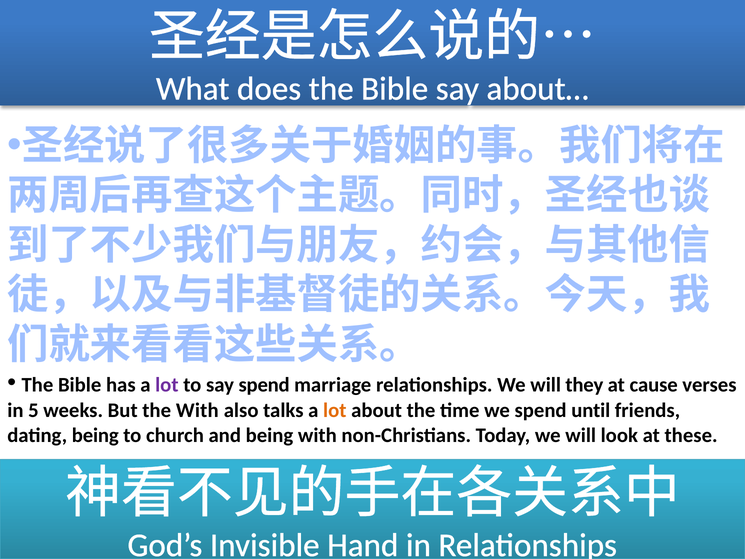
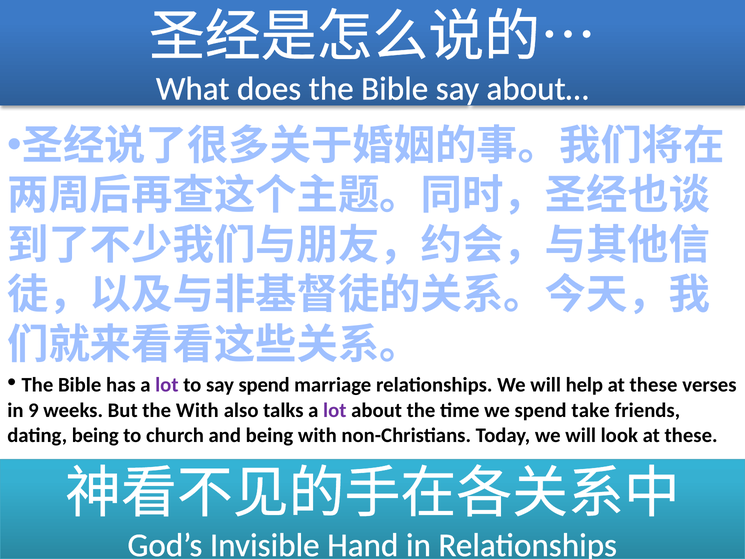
they: they -> help (584, 385)
cause: cause -> these (654, 385)
5: 5 -> 9 (33, 410)
lot colour: orange -> purple (335, 410)
until: until -> take (591, 410)
